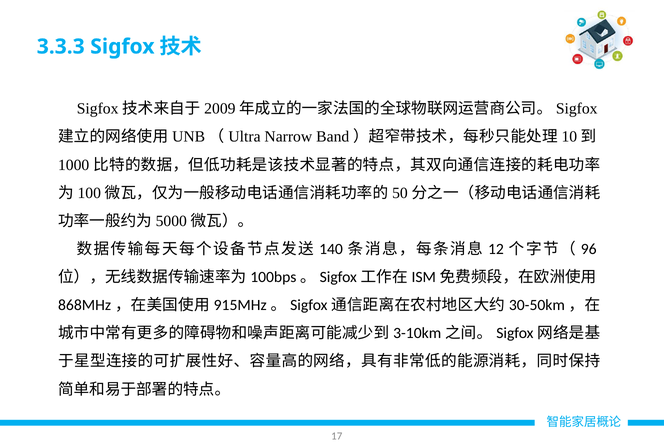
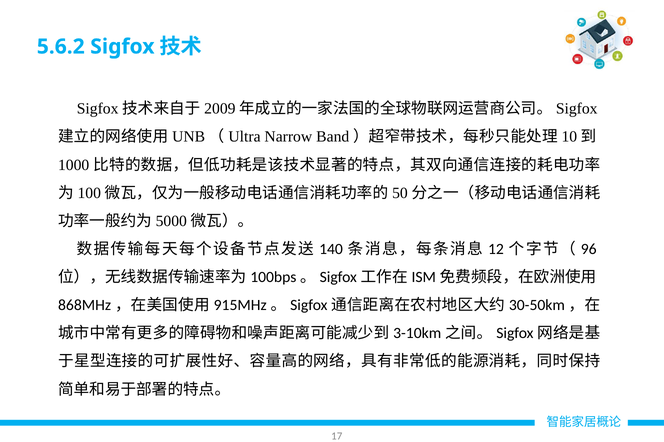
3.3.3: 3.3.3 -> 5.6.2 (61, 47)
